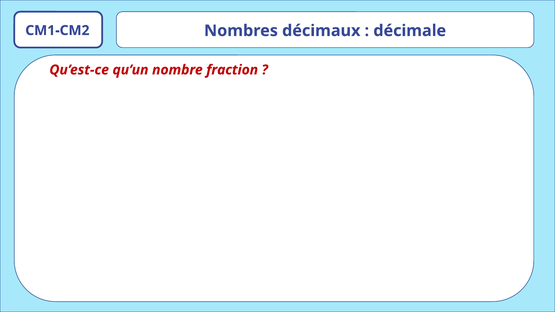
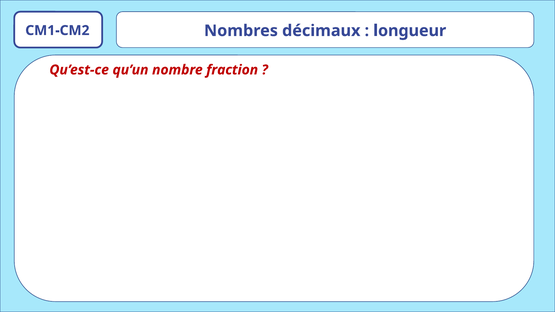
décimale: décimale -> longueur (410, 31)
